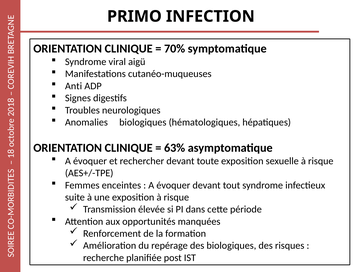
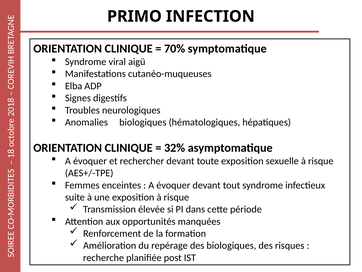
Anti: Anti -> Elba (74, 86)
63%: 63% -> 32% (175, 148)
